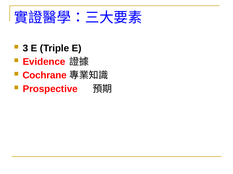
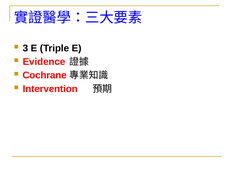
Prospective: Prospective -> Intervention (50, 89)
